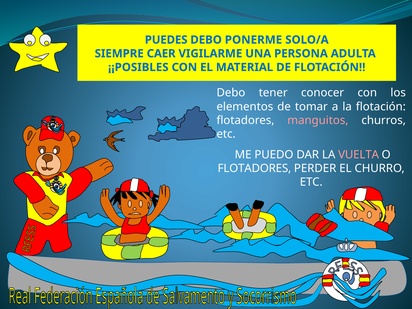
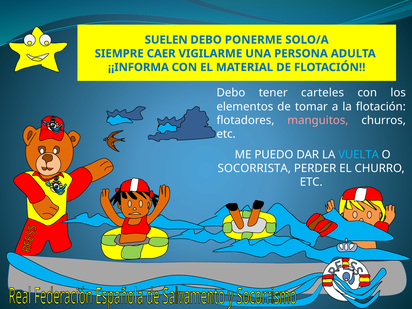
PUEDES: PUEDES -> SUELEN (166, 40)
¡¡POSIBLES: ¡¡POSIBLES -> ¡¡INFORMA (138, 67)
conocer: conocer -> carteles (323, 93)
VUELTA colour: pink -> light blue (359, 155)
FLOTADORES: FLOTADORES -> SOCORRISTA (254, 168)
